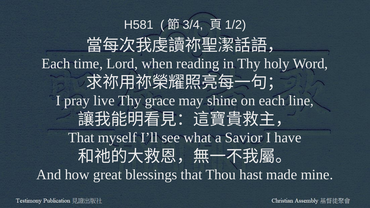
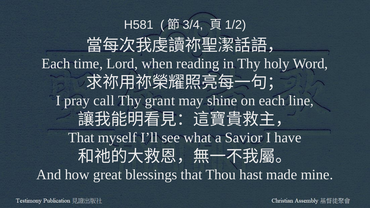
live: live -> call (104, 101)
grace: grace -> grant (160, 101)
